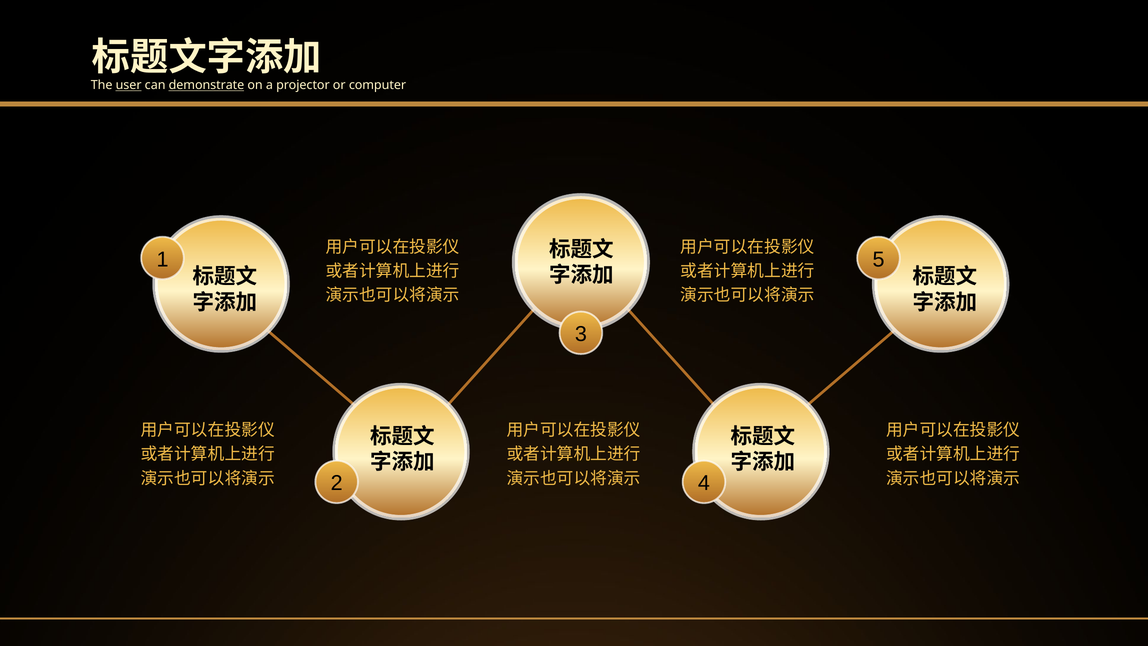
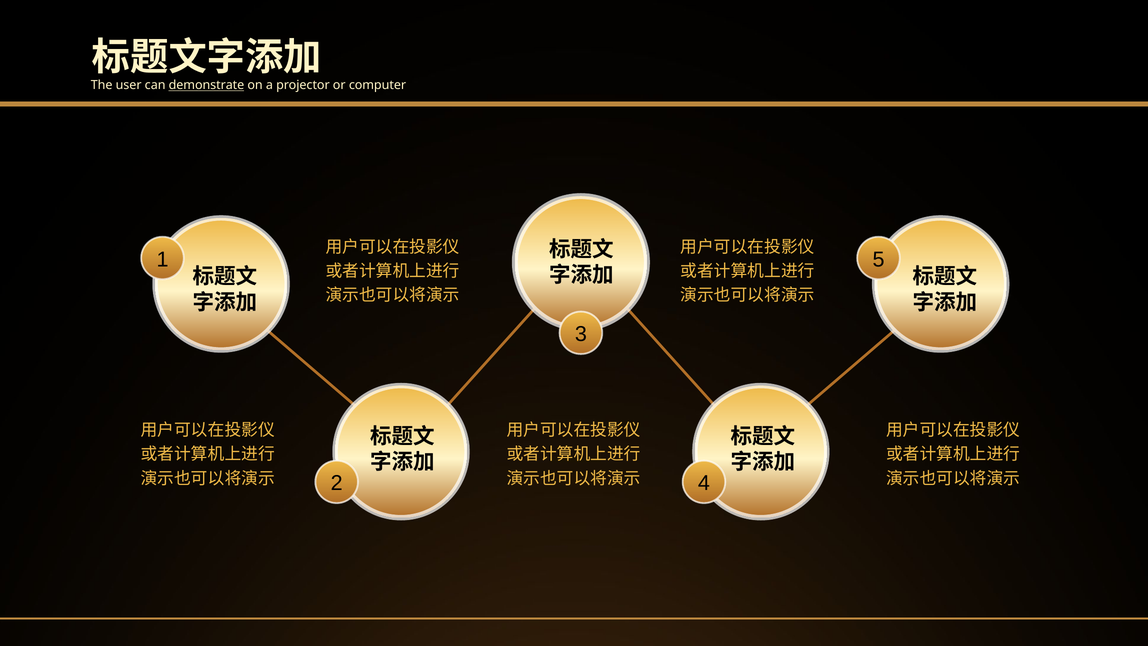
user underline: present -> none (129, 85)
